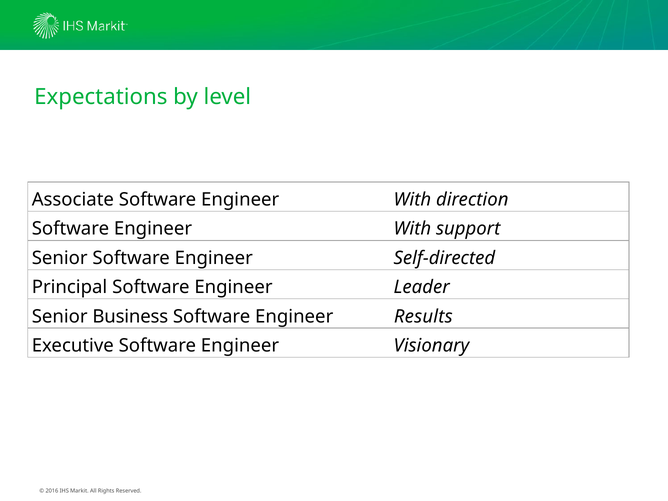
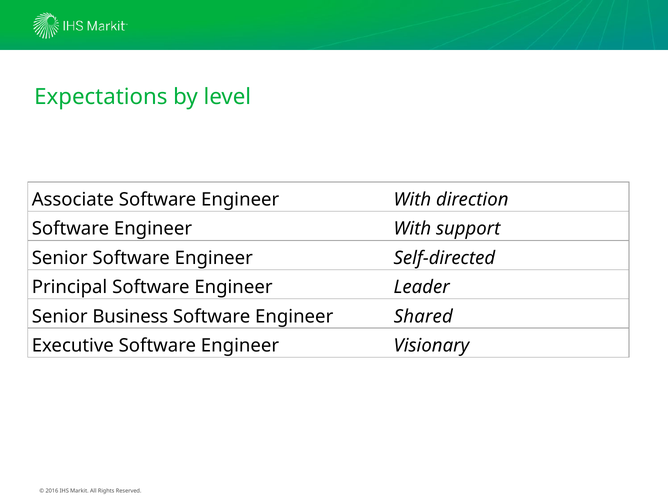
Results: Results -> Shared (423, 316)
